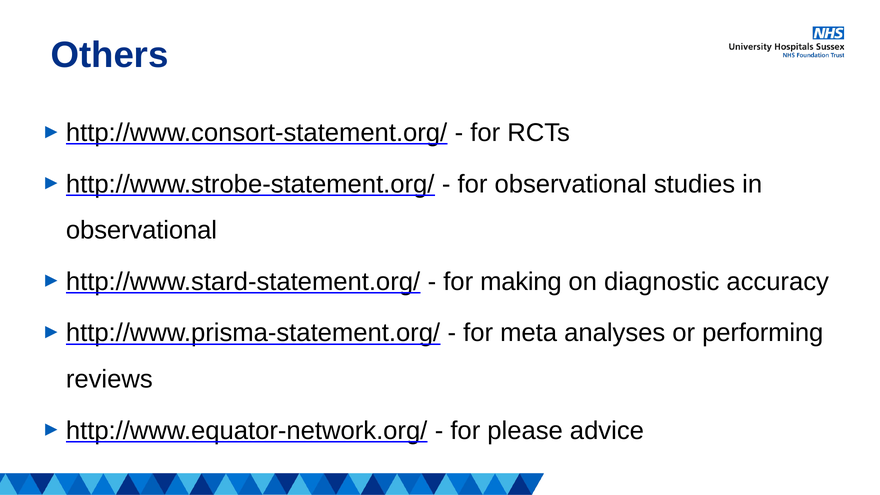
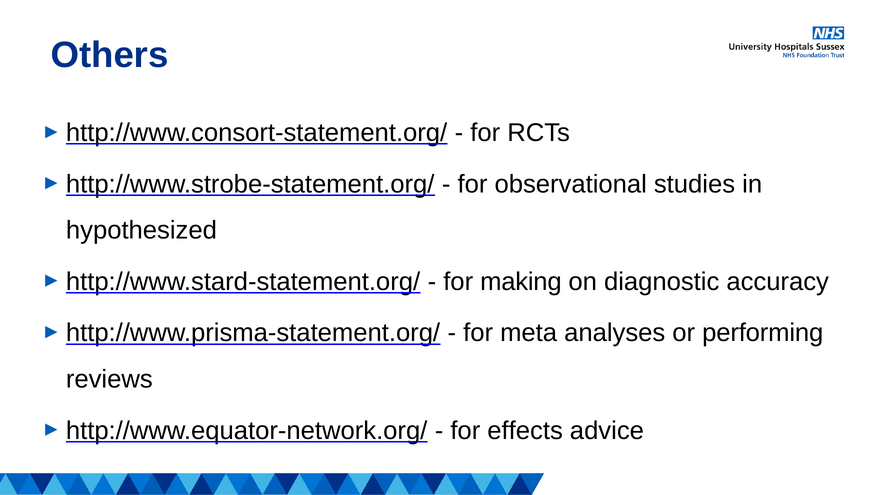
observational: observational -> hypothesized (141, 230)
please: please -> effects (525, 431)
